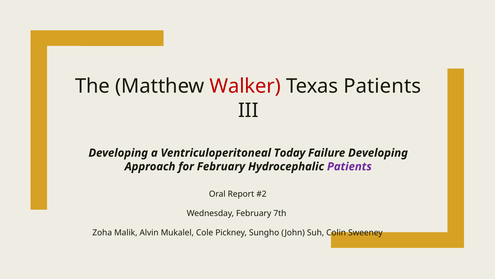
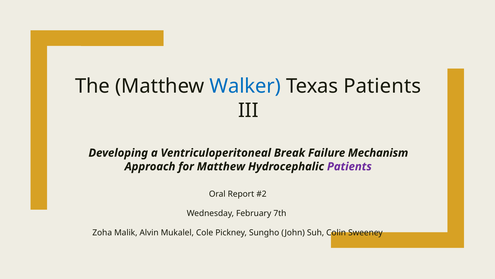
Walker colour: red -> blue (245, 86)
Today: Today -> Break (290, 153)
Failure Developing: Developing -> Mechanism (378, 153)
for February: February -> Matthew (221, 166)
